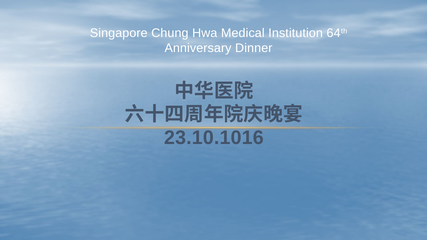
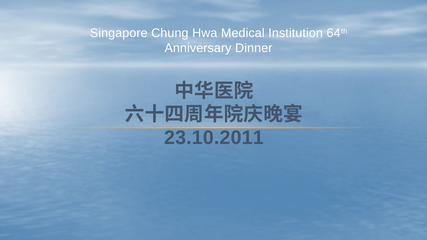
23.10.1016: 23.10.1016 -> 23.10.2011 (214, 138)
